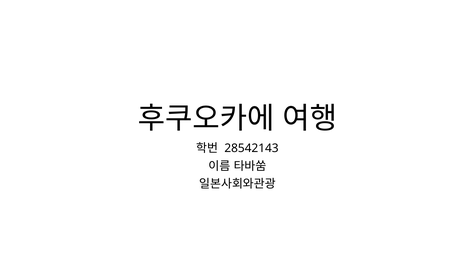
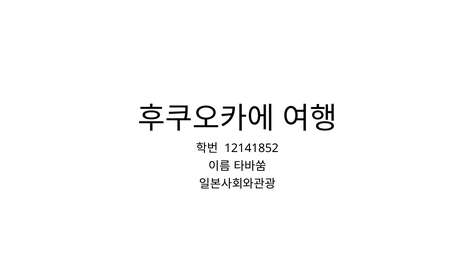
28542143: 28542143 -> 12141852 (251, 148)
